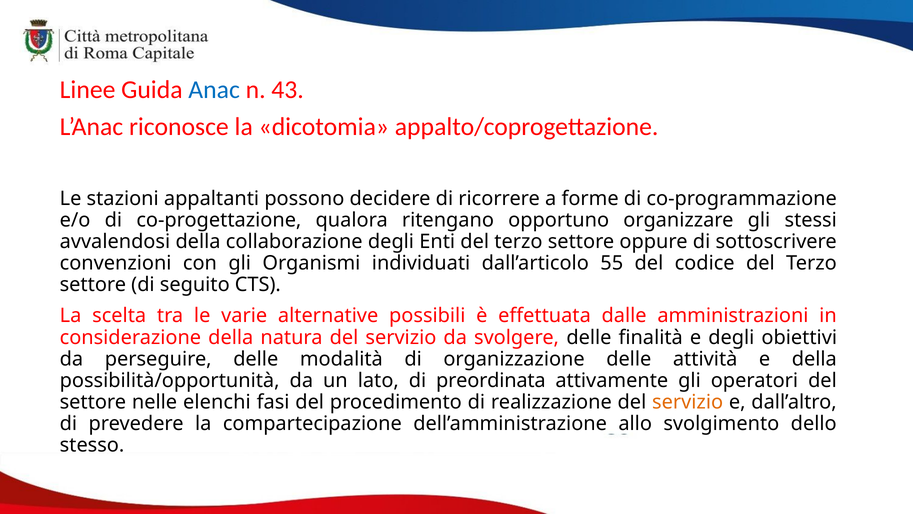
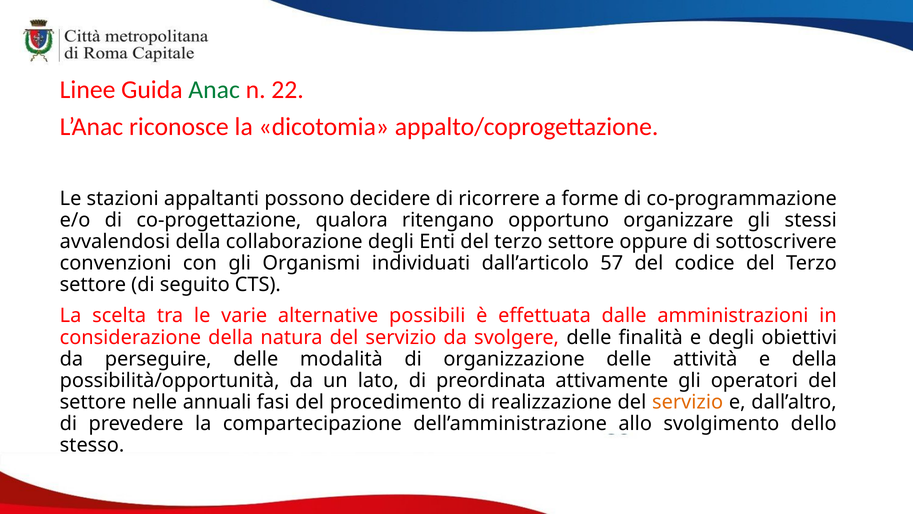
Anac colour: blue -> green (214, 90)
43: 43 -> 22 (288, 90)
55: 55 -> 57 (612, 263)
elenchi: elenchi -> annuali (217, 402)
